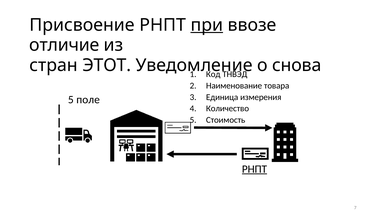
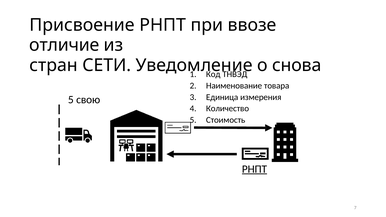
при underline: present -> none (207, 25)
ЭТОТ: ЭТОТ -> СЕТИ (107, 65)
поле: поле -> свою (88, 100)
